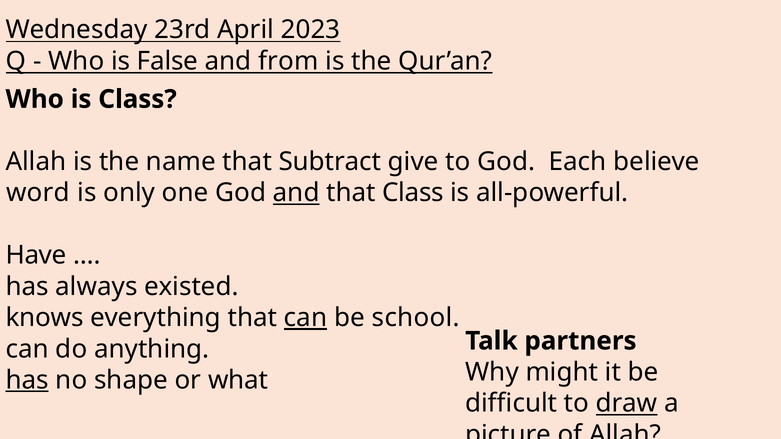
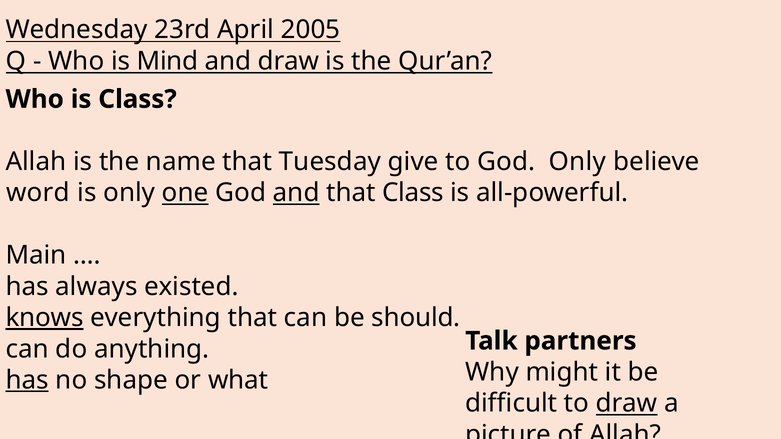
2023: 2023 -> 2005 (311, 30)
False: False -> Mind (167, 61)
and from: from -> draw (288, 61)
Subtract: Subtract -> Tuesday (330, 162)
God Each: Each -> Only (577, 162)
one underline: none -> present (185, 193)
Have: Have -> Main (36, 256)
knows underline: none -> present (45, 318)
can underline: present -> none (306, 318)
school: school -> should (416, 318)
